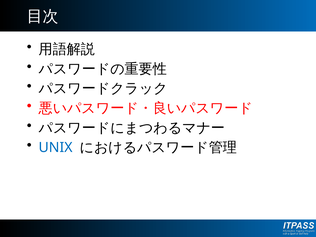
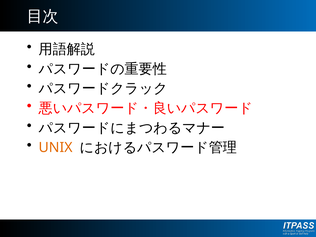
UNIX colour: blue -> orange (56, 148)
